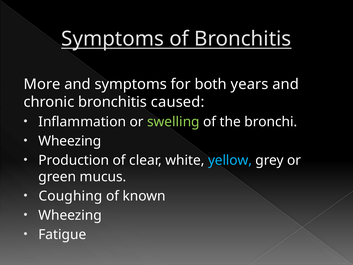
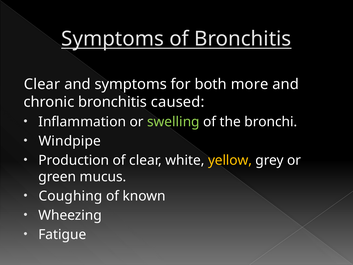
More: More -> Clear (42, 84)
years: years -> more (250, 84)
Wheezing: Wheezing -> Windpipe (70, 141)
yellow colour: light blue -> yellow (230, 160)
